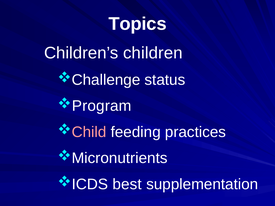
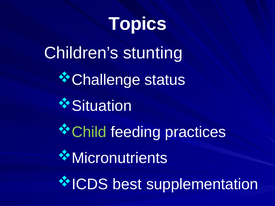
children: children -> stunting (153, 53)
Program: Program -> Situation (102, 106)
Child colour: pink -> light green (89, 132)
